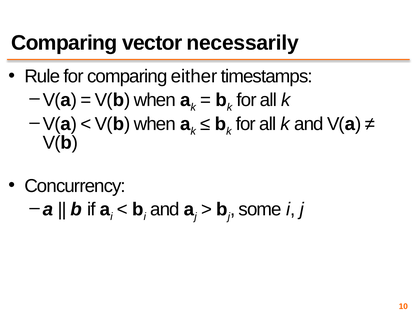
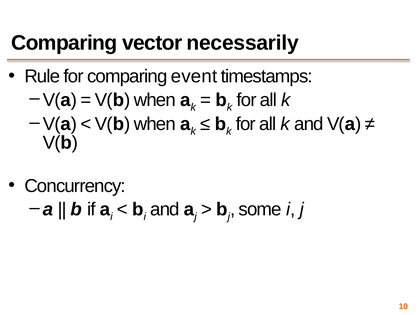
either: either -> event (194, 76)
